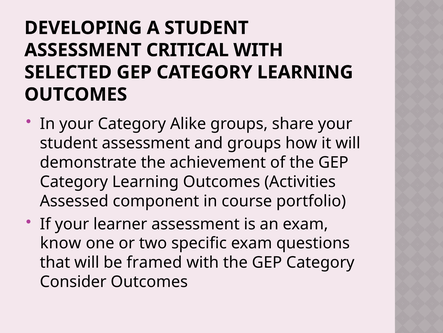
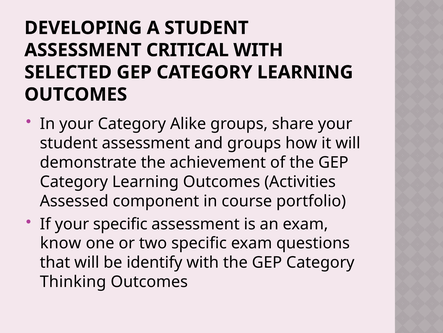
your learner: learner -> specific (120, 224)
framed: framed -> identify (154, 262)
Consider: Consider -> Thinking (73, 281)
